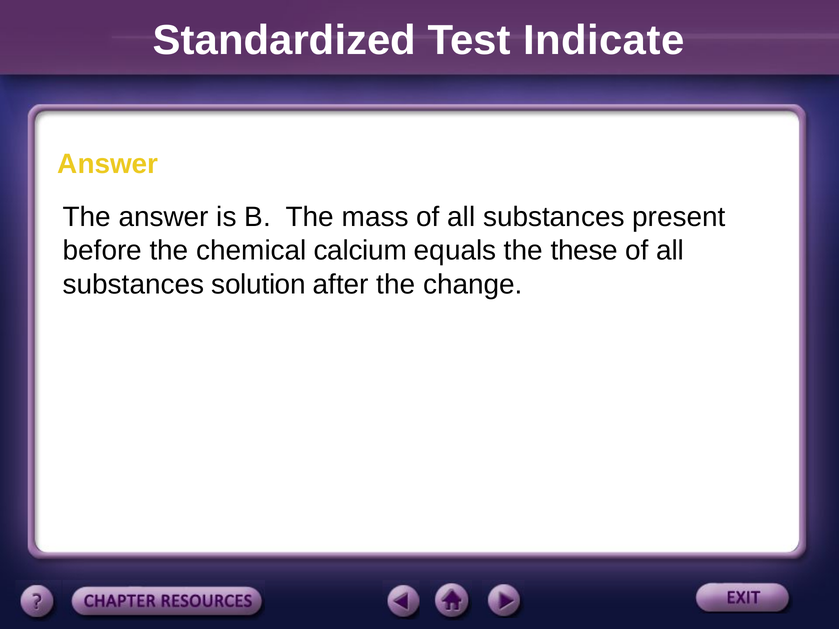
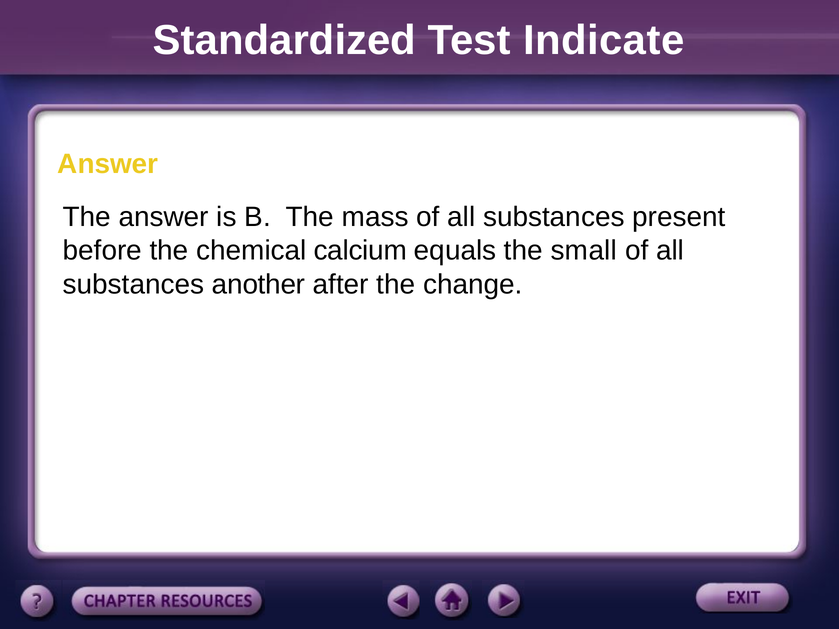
these: these -> small (584, 251)
solution: solution -> another (259, 284)
